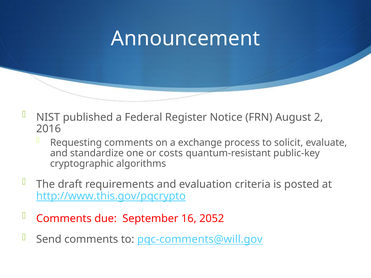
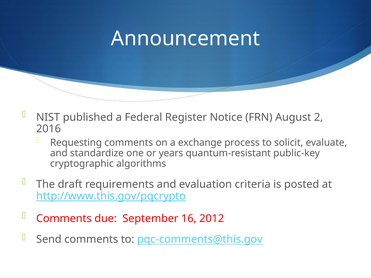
costs: costs -> years (171, 153)
2052: 2052 -> 2012 (212, 219)
pqc-comments@will.gov: pqc-comments@will.gov -> pqc-comments@this.gov (200, 240)
